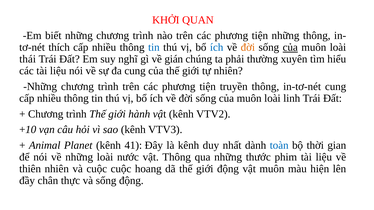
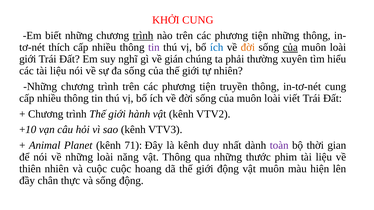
KHỞI QUAN: QUAN -> CUNG (198, 20)
trình underline: none -> present (143, 36)
tin colour: blue -> purple (154, 47)
thái: thái -> giới (28, 59)
đa cung: cung -> sống (135, 71)
linh: linh -> viết (292, 98)
41: 41 -> 71 (133, 146)
toàn colour: blue -> purple (279, 146)
nước: nước -> năng (128, 157)
